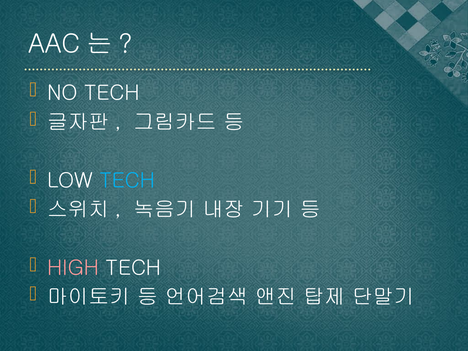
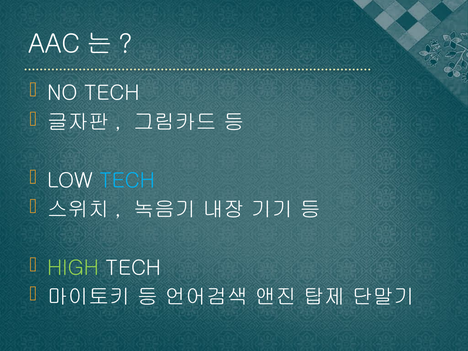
HIGH colour: pink -> light green (73, 268)
